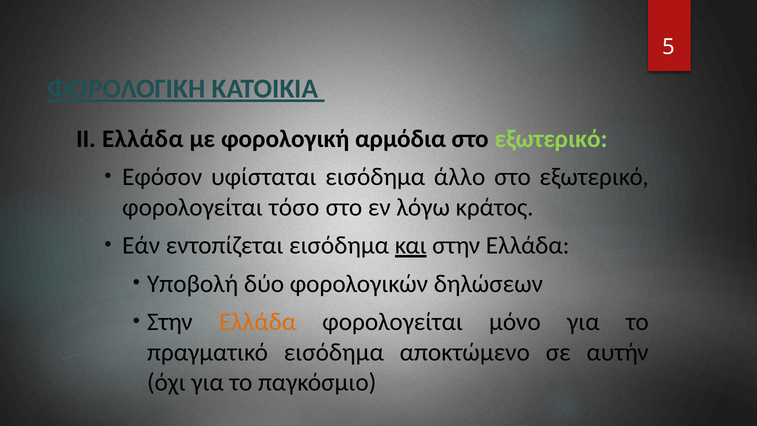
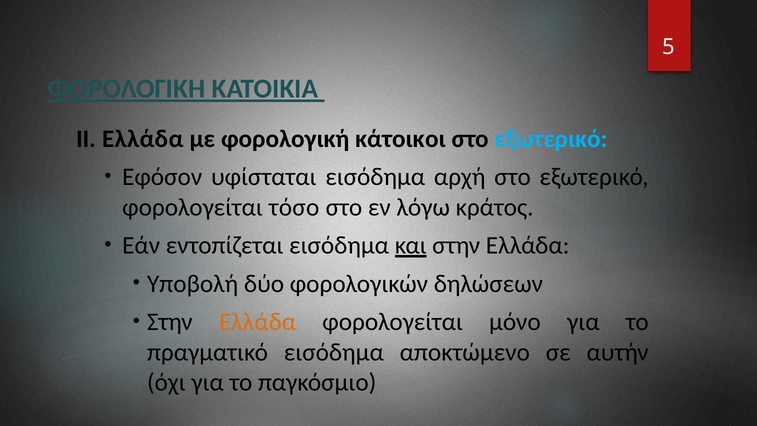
αρμόδια: αρμόδια -> κάτοικοι (401, 139)
εξωτερικό colour: light green -> light blue (551, 139)
άλλο: άλλο -> αρχή (460, 177)
